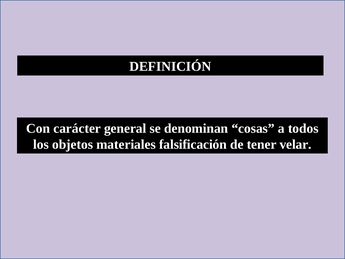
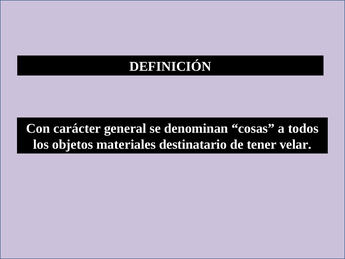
falsificación: falsificación -> destinatario (193, 144)
